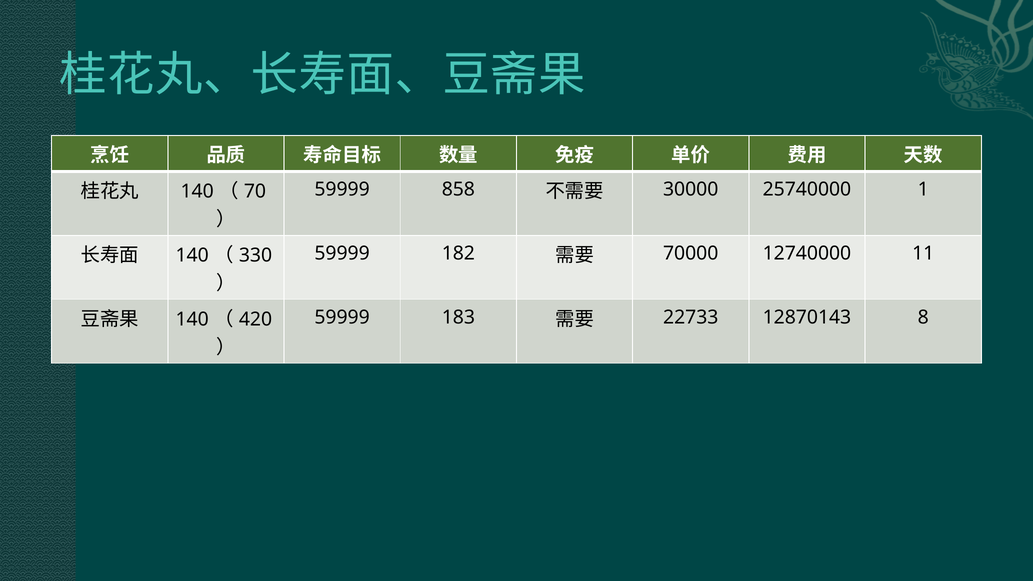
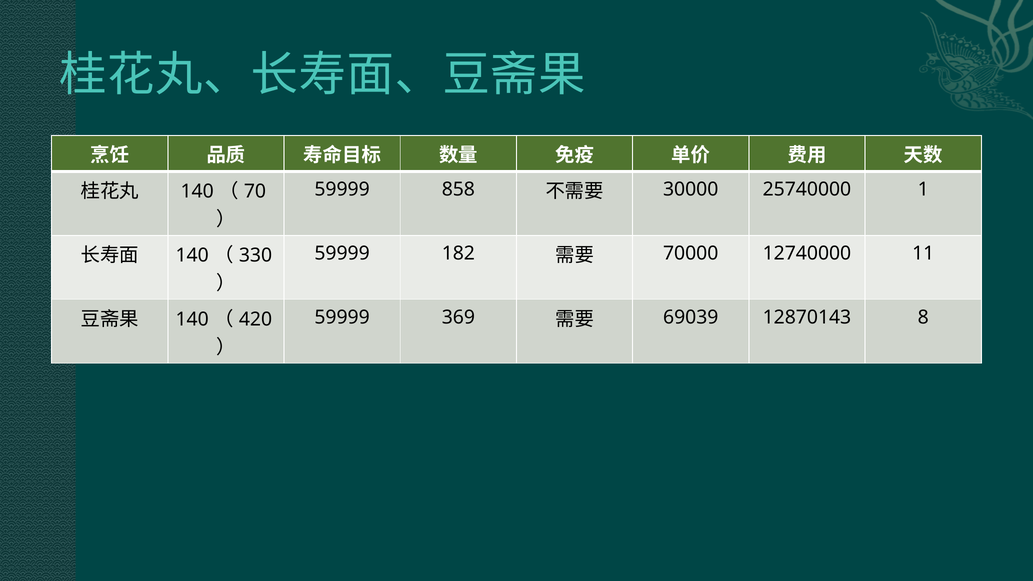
183: 183 -> 369 (458, 317)
22733: 22733 -> 69039 (691, 317)
